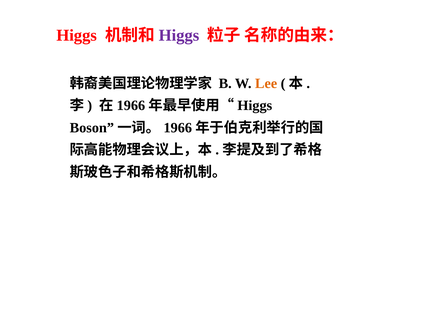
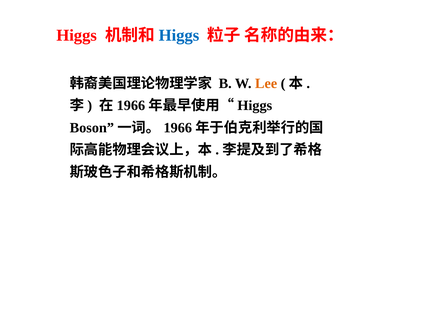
Higgs colour: purple -> blue (179, 35)
